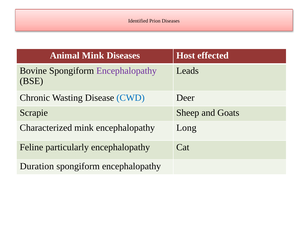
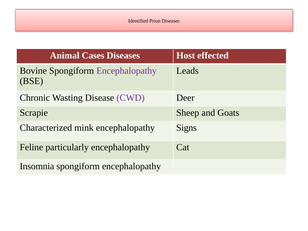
Animal Mink: Mink -> Cases (93, 56)
CWD colour: blue -> purple (131, 98)
Long: Long -> Signs (187, 128)
Duration: Duration -> Insomnia (37, 166)
